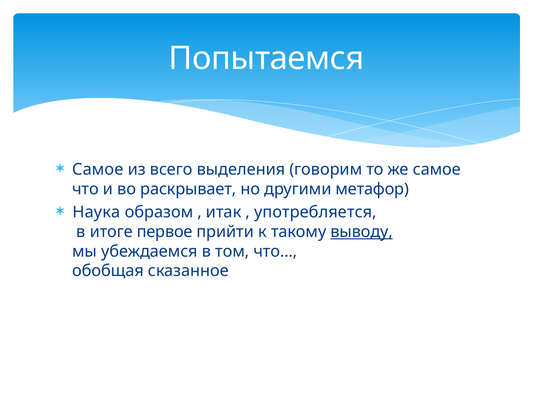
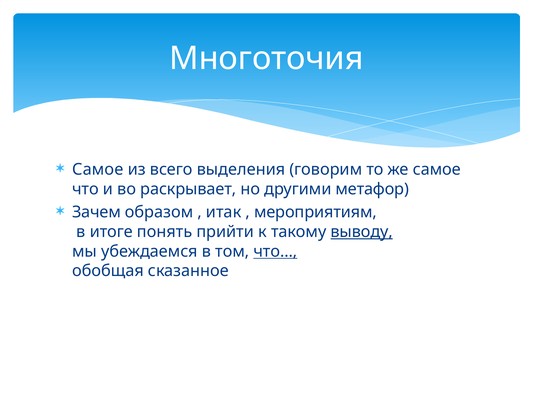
Попытаемся: Попытаемся -> Многоточия (266, 58)
Наука: Наука -> Зачем (96, 212)
употребляется: употребляется -> мероприятиям (315, 212)
первое: первое -> понять (165, 232)
что… underline: none -> present (275, 251)
